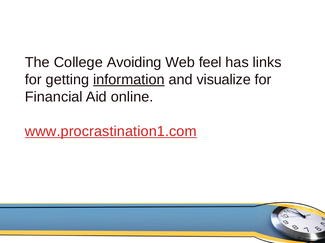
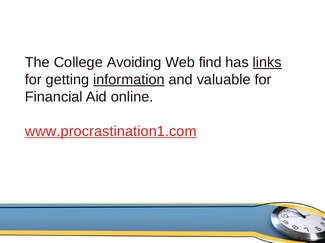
feel: feel -> find (210, 62)
links underline: none -> present (267, 62)
visualize: visualize -> valuable (224, 80)
